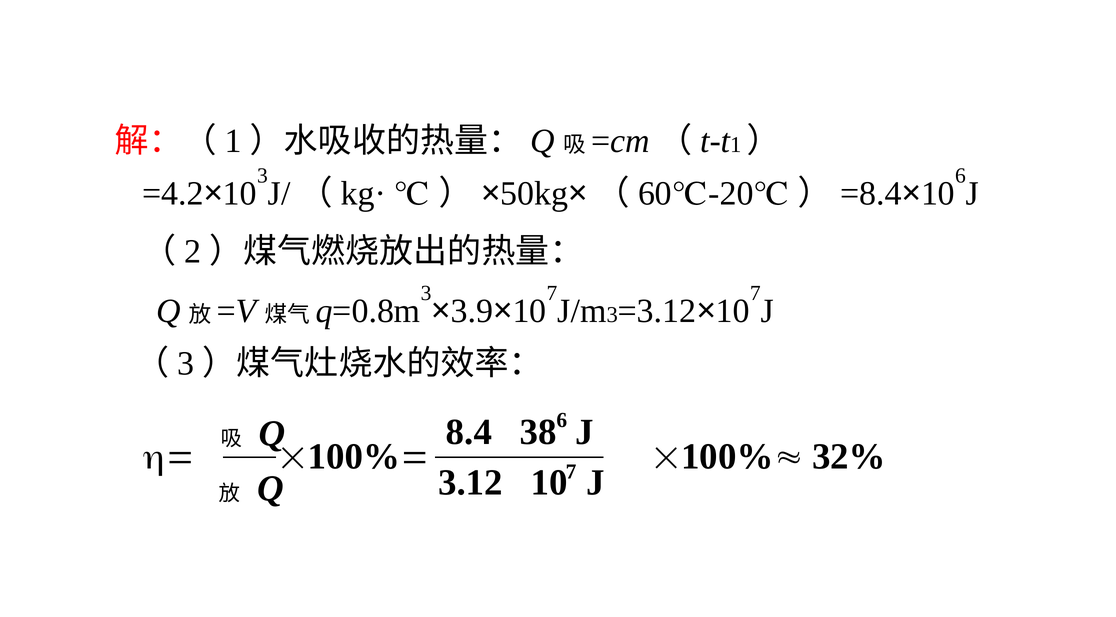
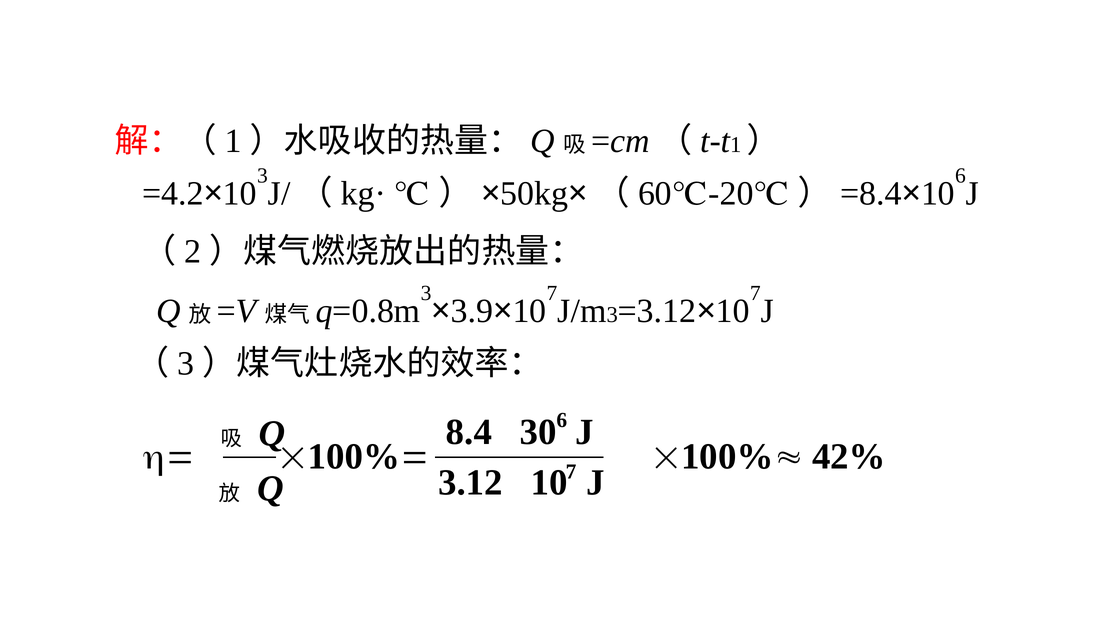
38: 38 -> 30 (538, 432)
32%: 32% -> 42% (849, 457)
